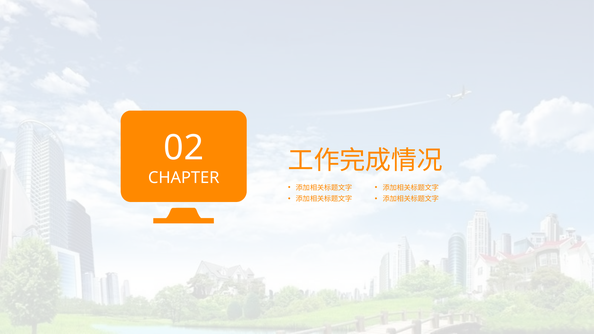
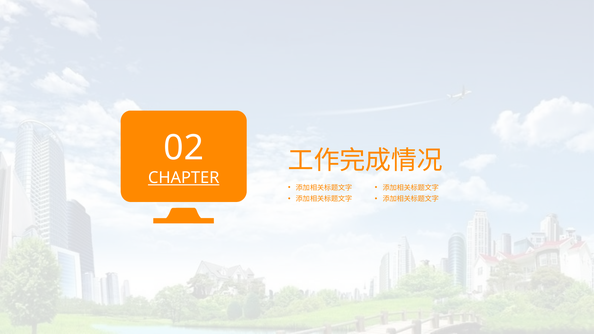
CHAPTER underline: none -> present (184, 178)
